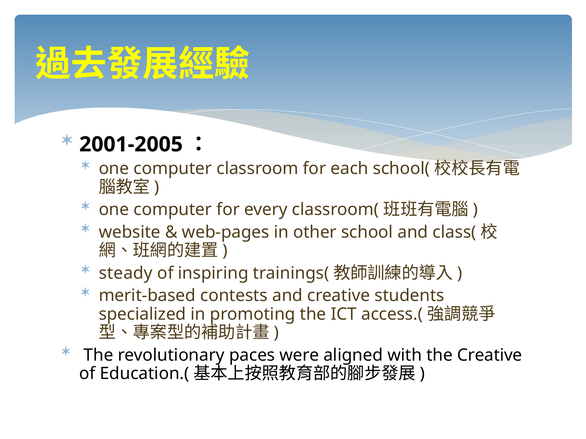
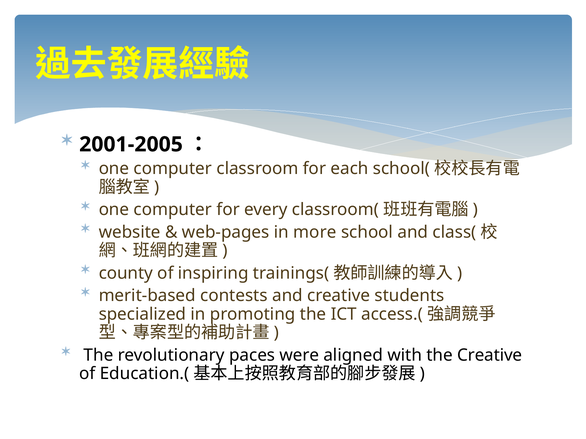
other: other -> more (315, 232)
steady: steady -> county (126, 273)
